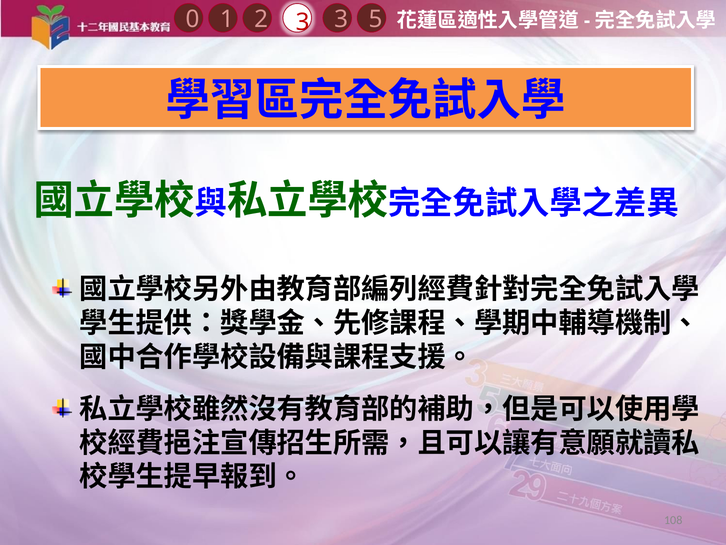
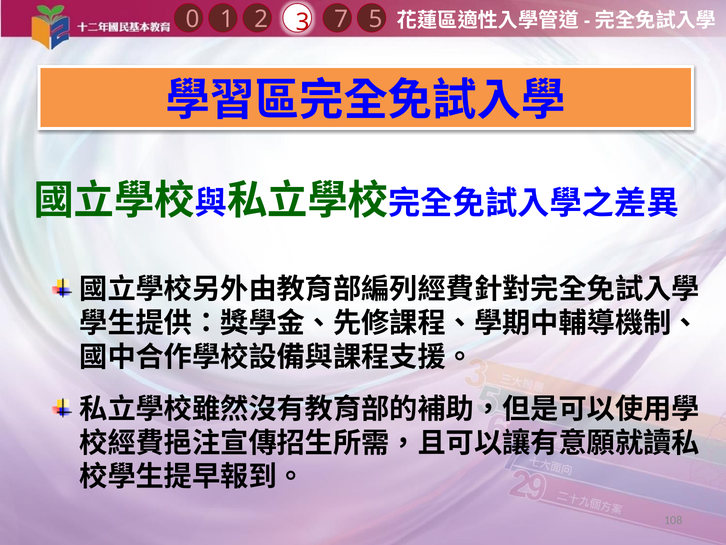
1 3: 3 -> 7 (341, 19)
